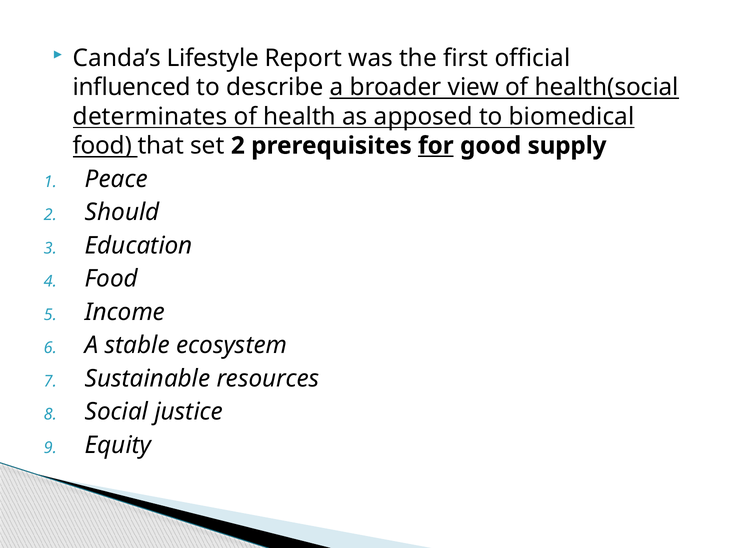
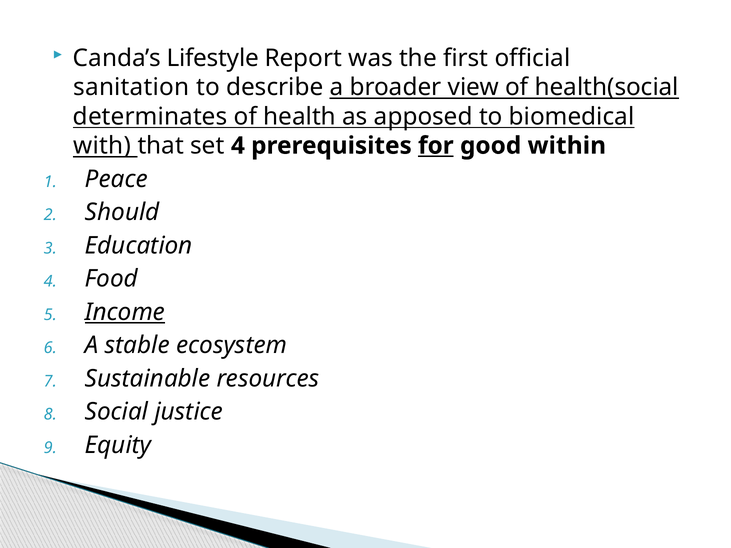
influenced: influenced -> sanitation (131, 87)
food: food -> with (102, 146)
set 2: 2 -> 4 (238, 146)
supply: supply -> within (567, 146)
Income underline: none -> present (125, 312)
